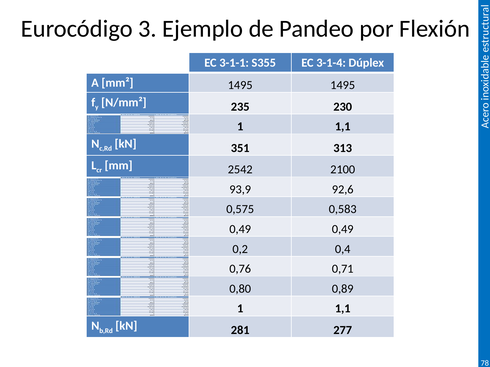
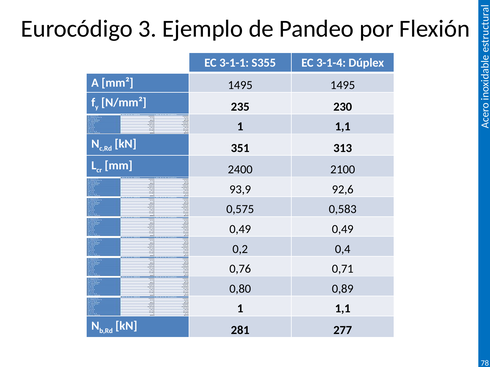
2542: 2542 -> 2400 (240, 170)
